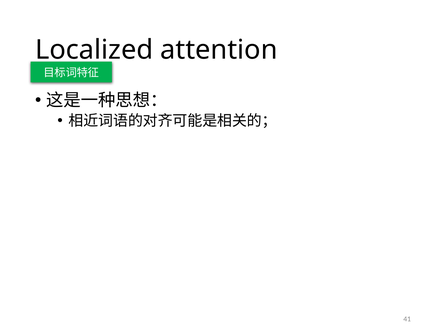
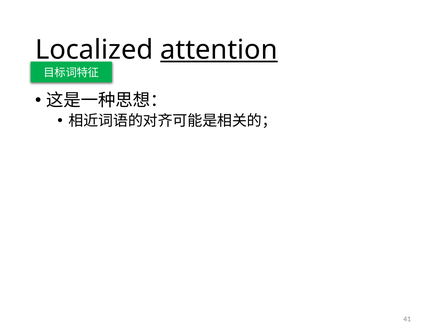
attention underline: none -> present (219, 50)
